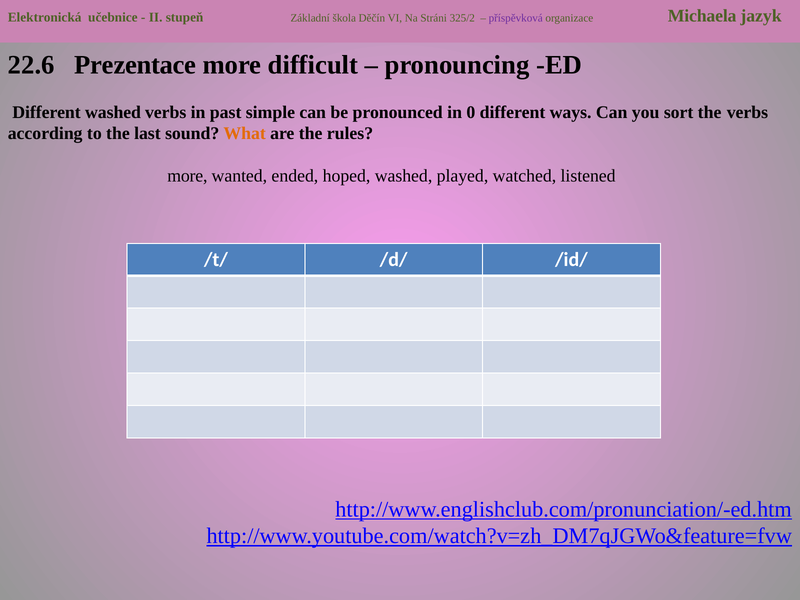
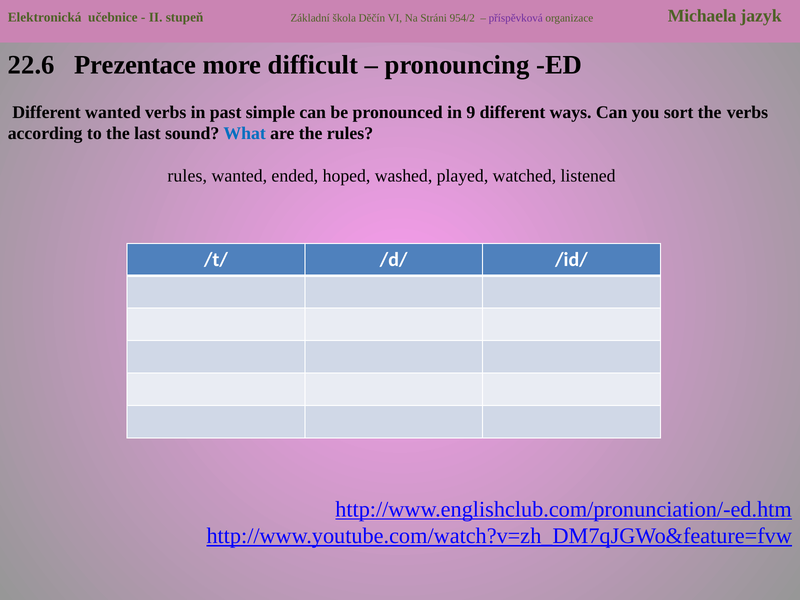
325/2: 325/2 -> 954/2 (462, 18)
Different washed: washed -> wanted (113, 112)
0: 0 -> 9 (471, 112)
What colour: orange -> blue (245, 133)
more: more -> rules (187, 176)
